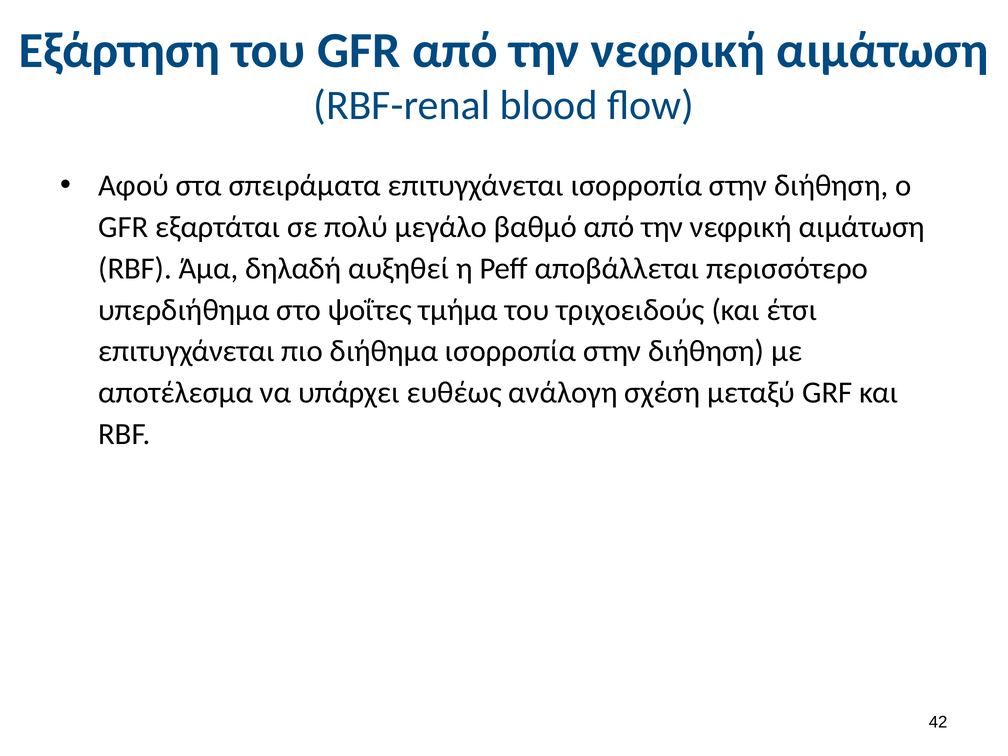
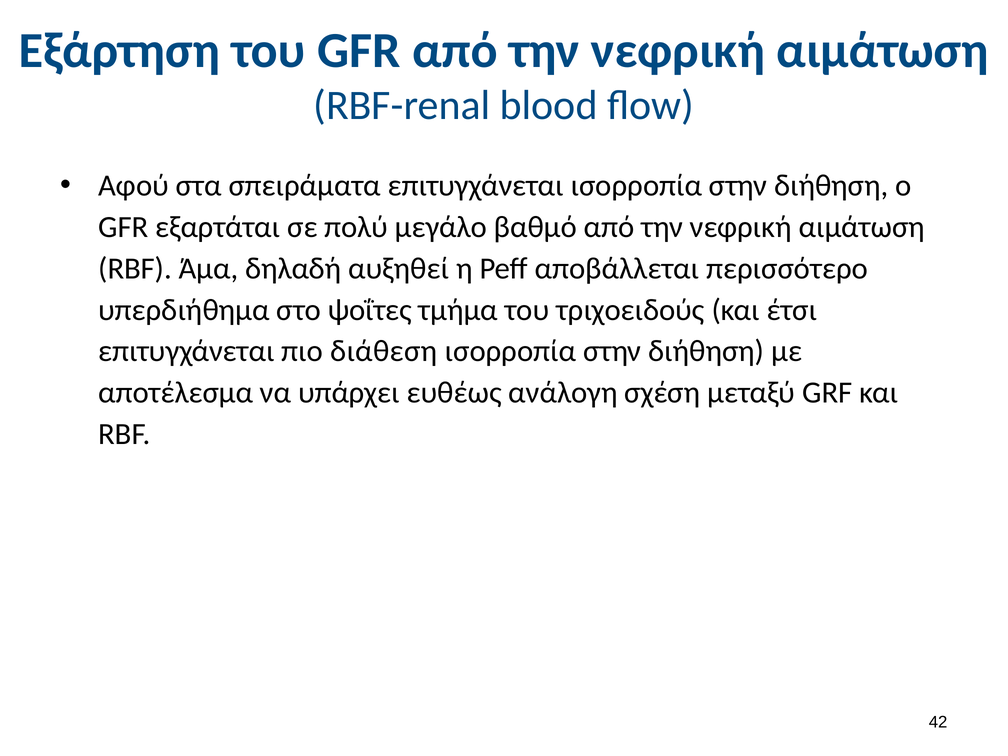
διήθημα: διήθημα -> διάθεση (384, 351)
